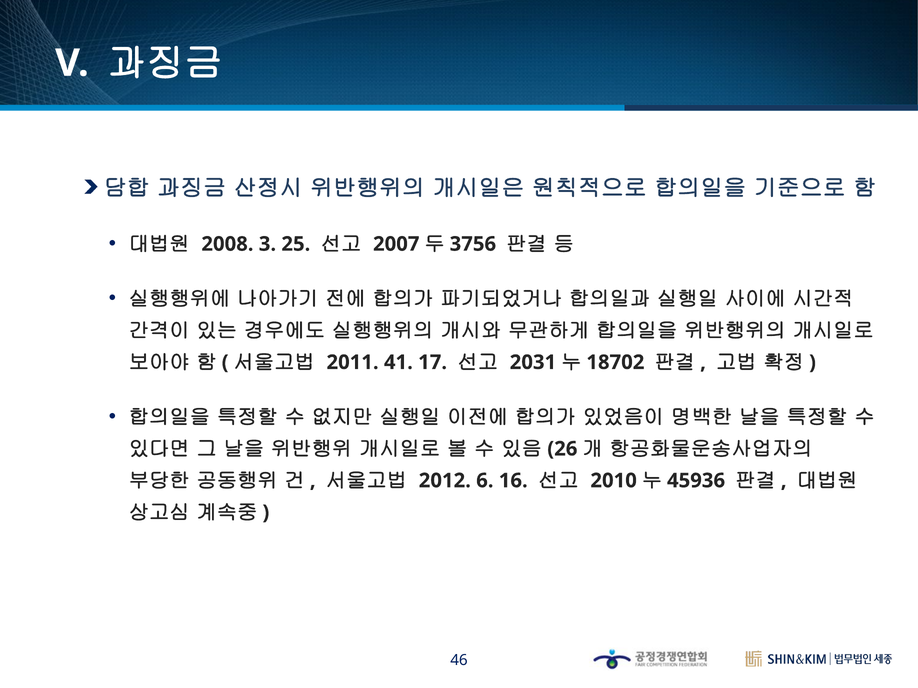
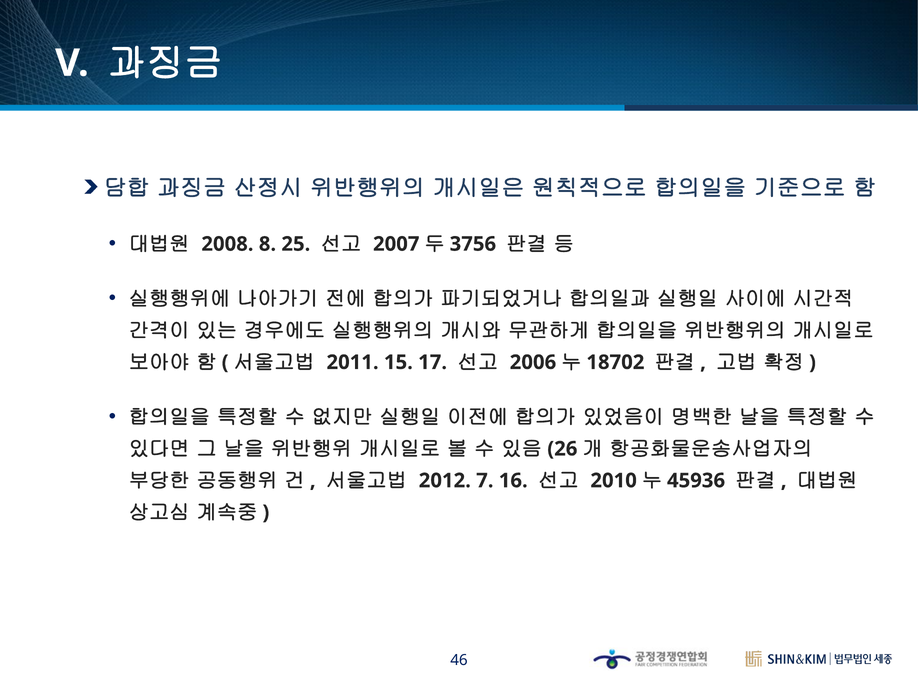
3: 3 -> 8 (267, 244)
41: 41 -> 15 (398, 363)
2031: 2031 -> 2006 (533, 363)
6: 6 -> 7 (485, 481)
